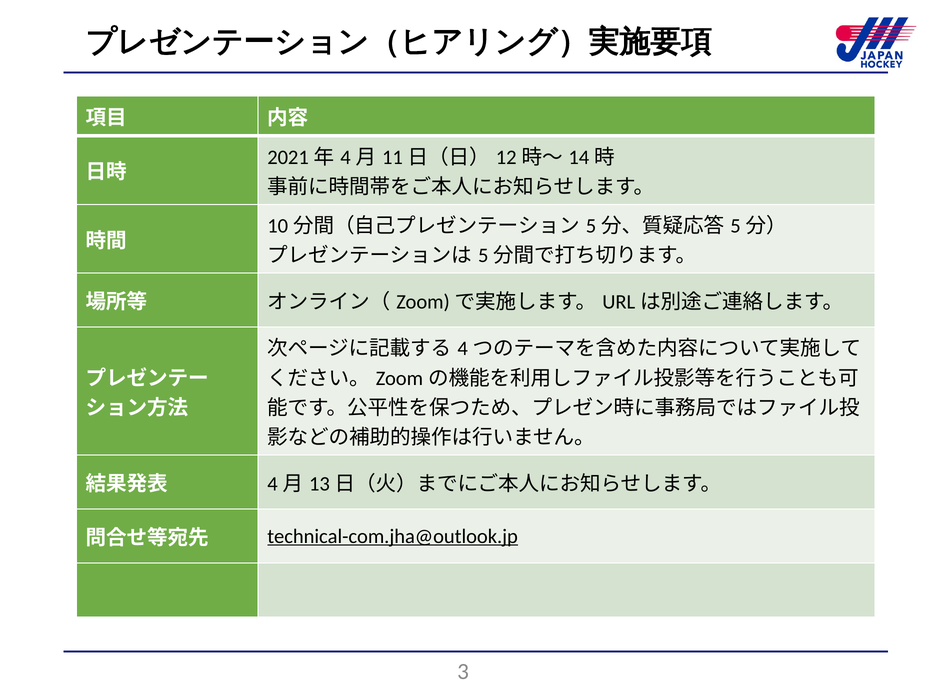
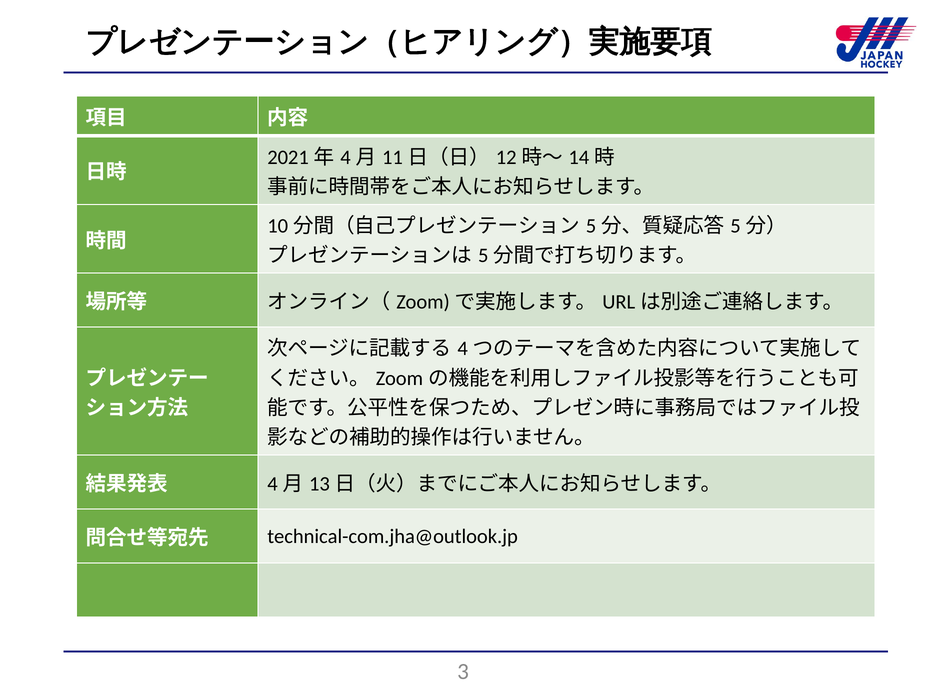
technical-com.jha@outlook.jp underline: present -> none (393, 536)
